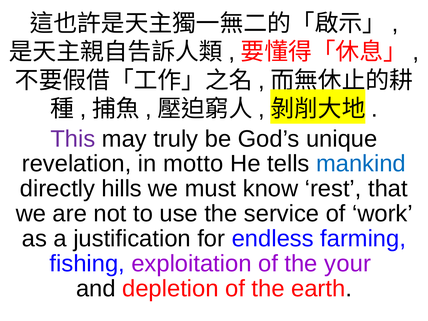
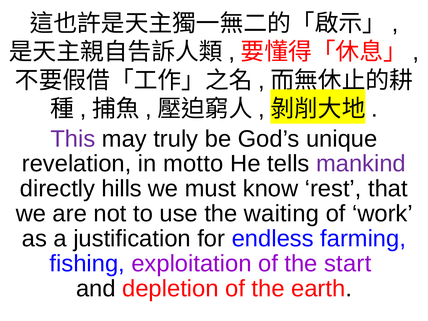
mankind colour: blue -> purple (361, 164)
service: service -> waiting (281, 214)
your: your -> start (348, 264)
